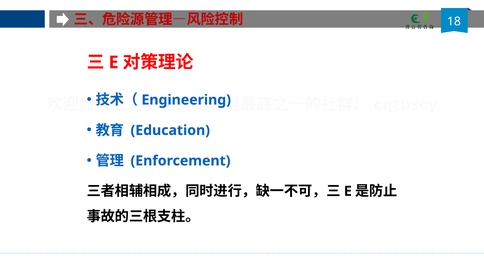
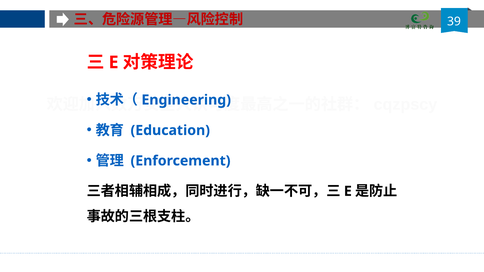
18: 18 -> 39 (454, 22)
